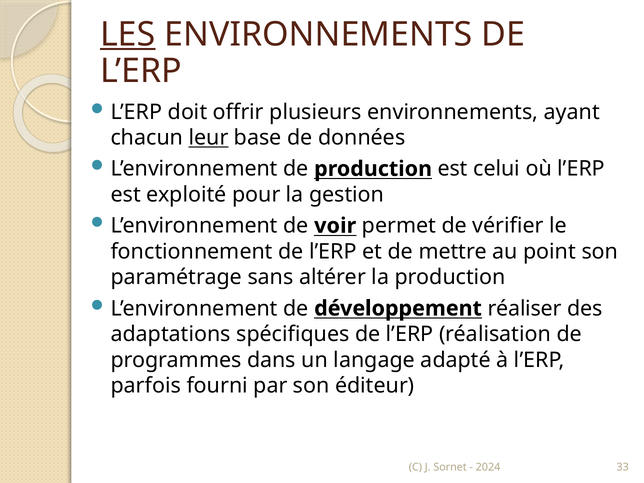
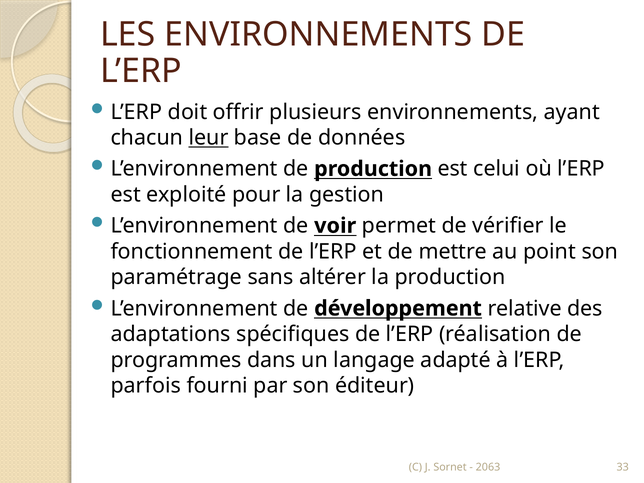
LES underline: present -> none (128, 35)
réaliser: réaliser -> relative (525, 308)
2024: 2024 -> 2063 (488, 467)
